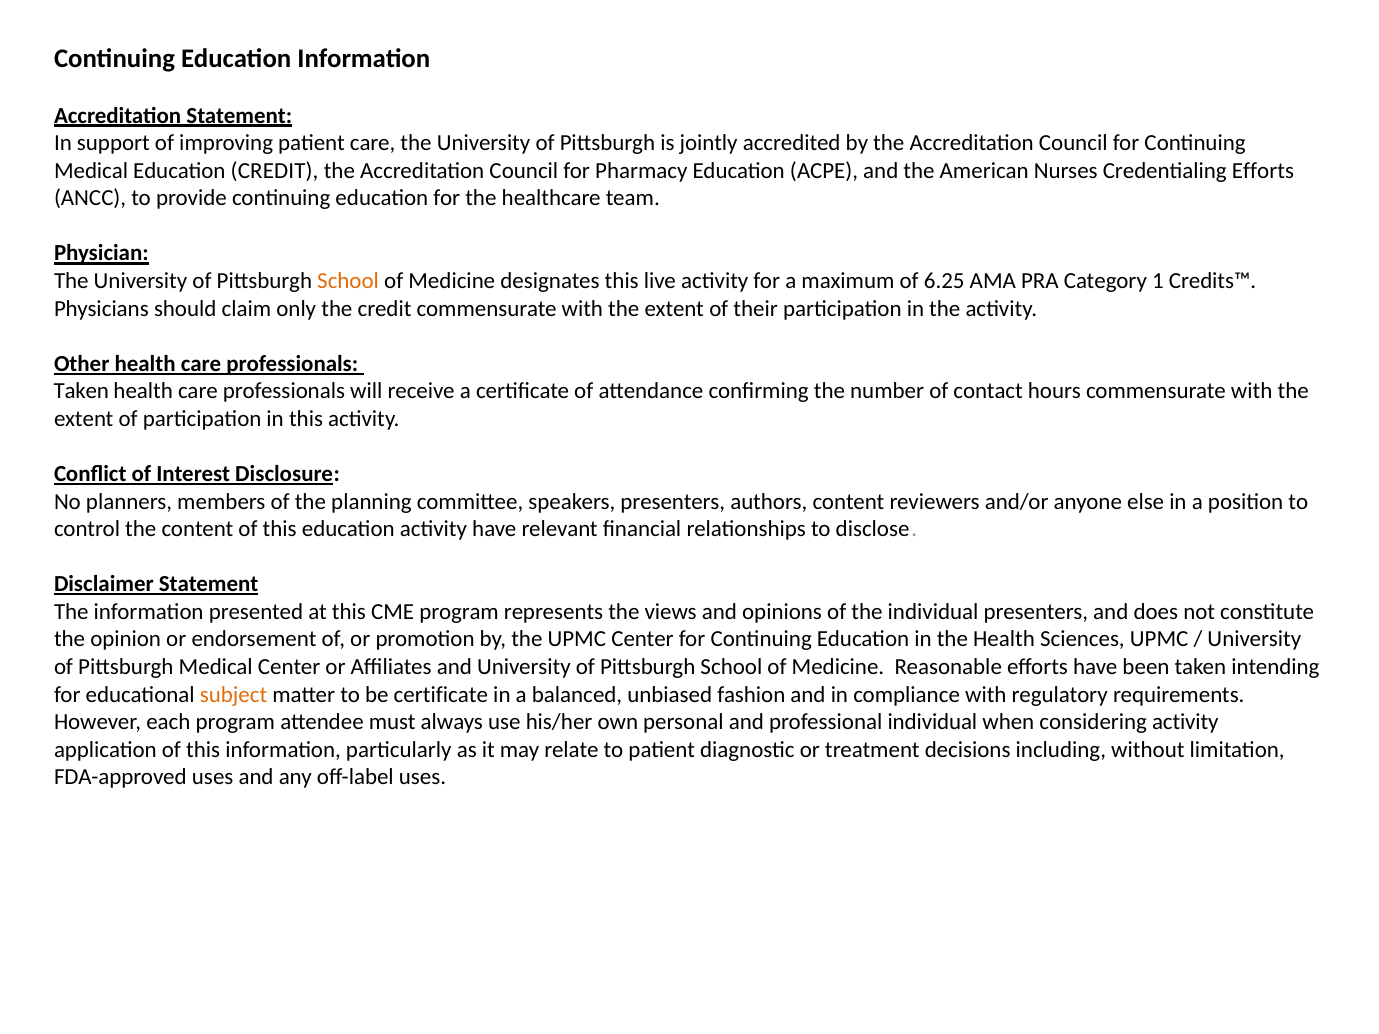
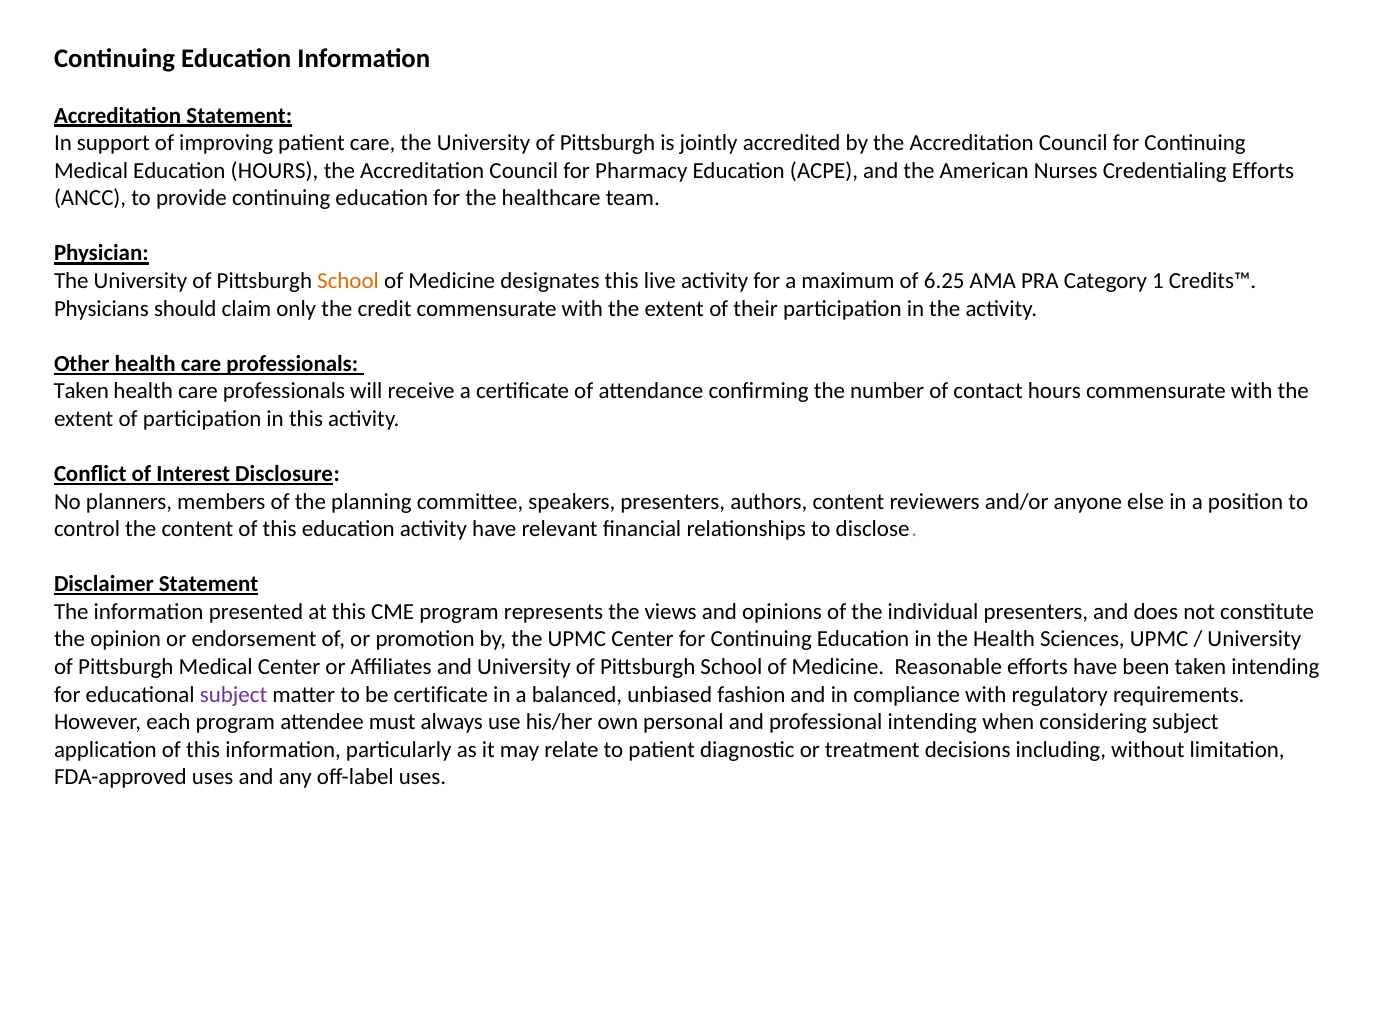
Education CREDIT: CREDIT -> HOURS (275, 171)
subject colour: orange -> purple (234, 695)
professional individual: individual -> intending (932, 722)
considering activity: activity -> subject (1185, 722)
